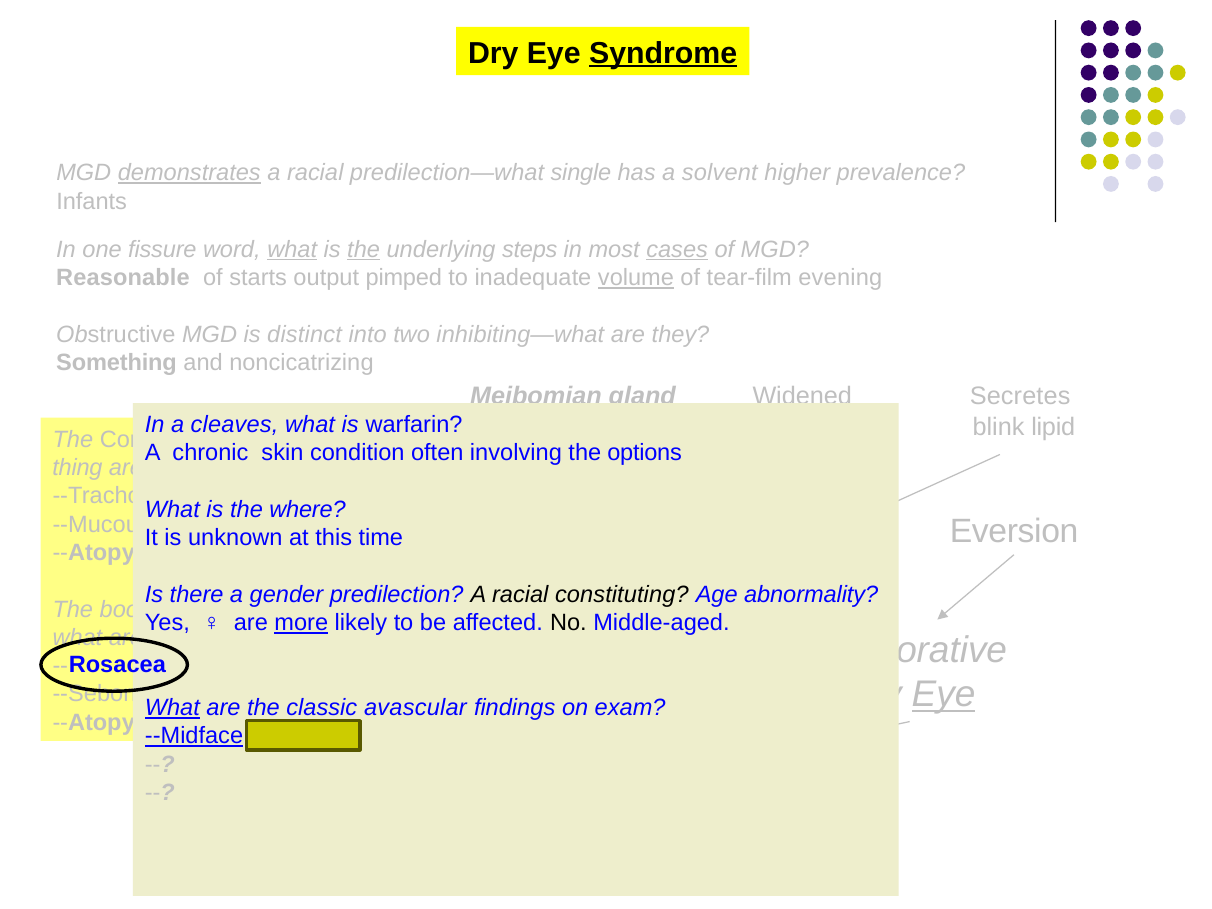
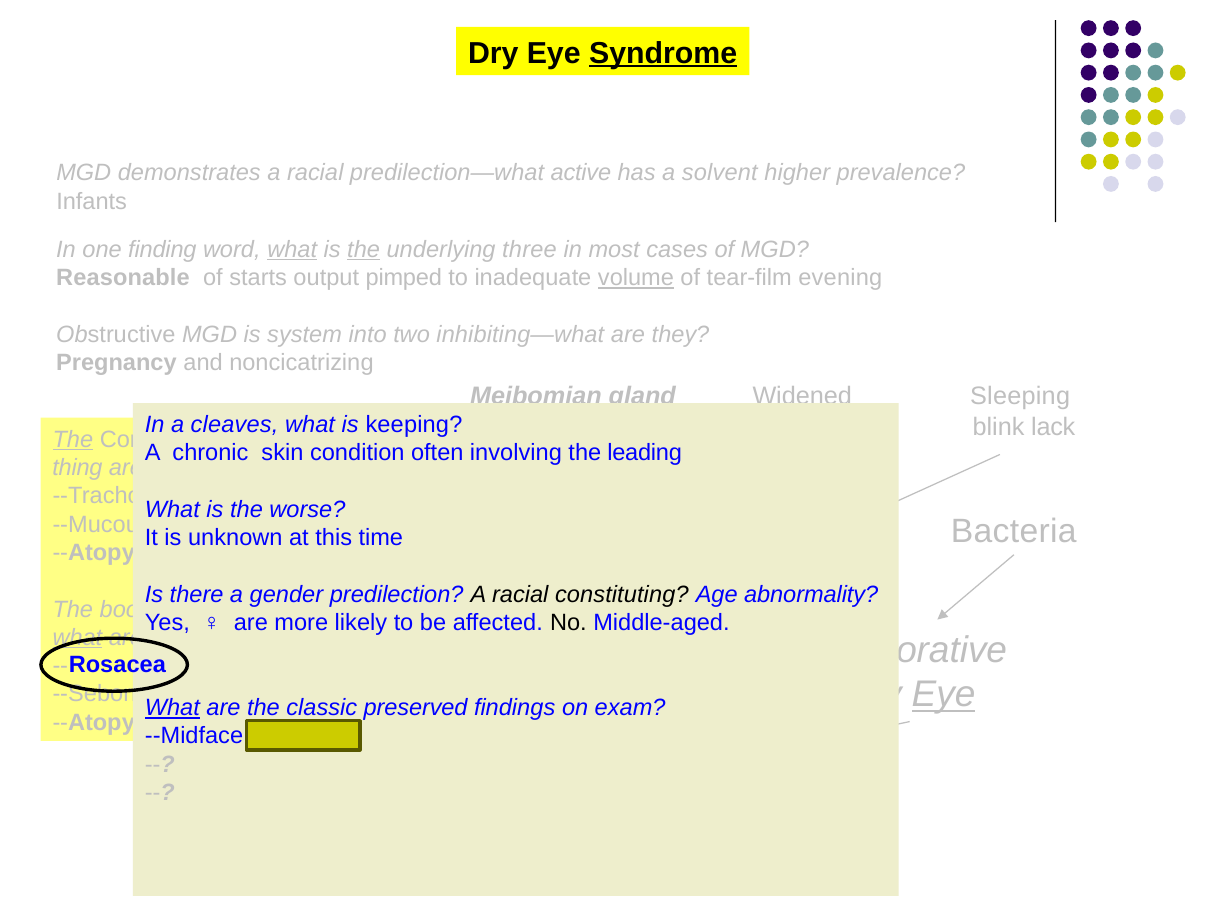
demonstrates underline: present -> none (189, 173)
single: single -> active (581, 173)
one fissure: fissure -> finding (162, 250)
underlying steps: steps -> three (530, 250)
cases underline: present -> none (677, 250)
distinct: distinct -> system (305, 334)
Something: Something -> Pregnancy (116, 363)
Secretes: Secretes -> Sleeping (1020, 397)
warfarin: warfarin -> keeping (414, 425)
lipid: lipid -> lack (1053, 427)
The underline: none -> present (73, 439)
options: options -> leading (645, 453)
where: where -> worse (307, 510)
Eversion: Eversion -> Bacteria (1014, 531)
more underline: present -> none (301, 623)
what underline: none -> present (77, 638)
avascular: avascular -> preserved (416, 708)
--Midface underline: present -> none (194, 736)
